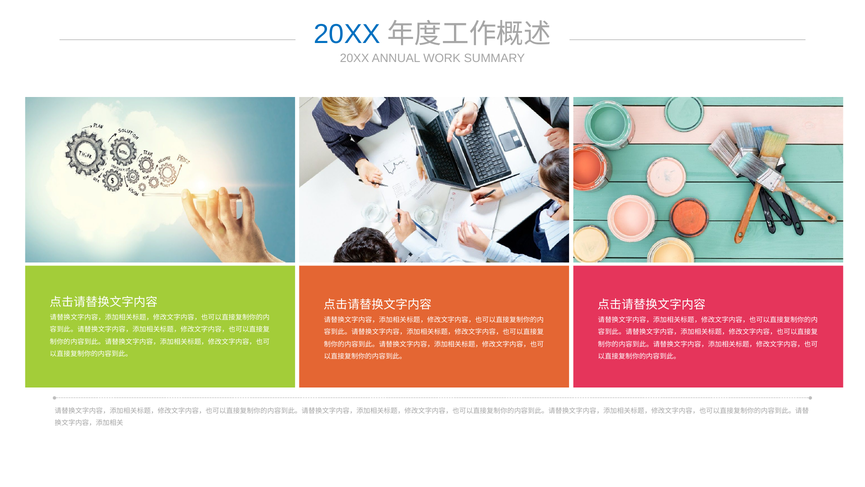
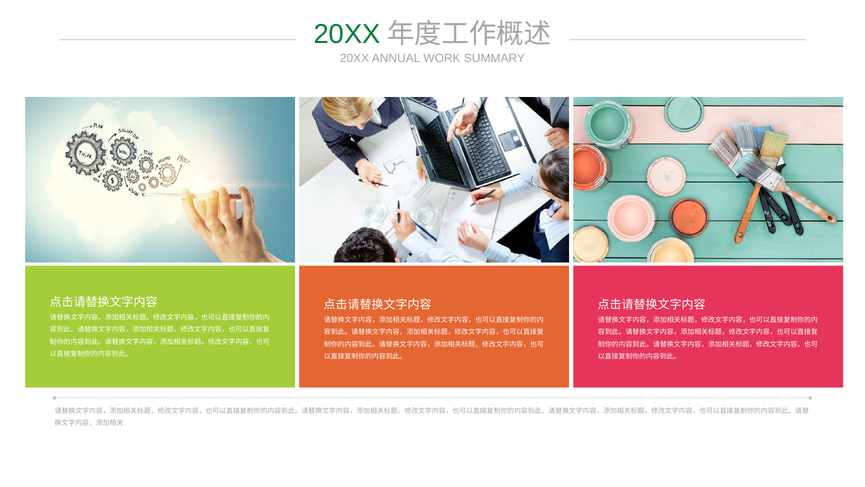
20XX colour: blue -> green (347, 34)
